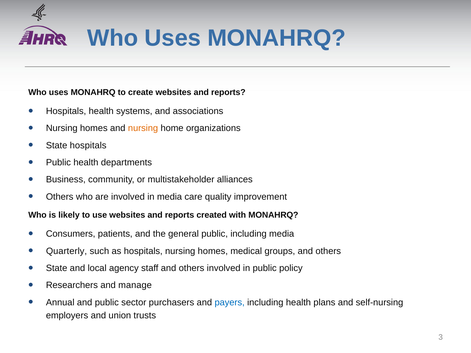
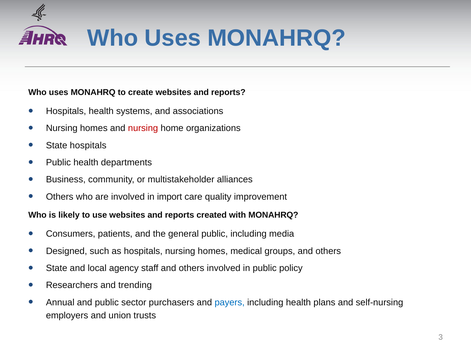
nursing colour: orange -> red (143, 128)
in media: media -> import (170, 197)
Quarterly: Quarterly -> Designed (67, 251)
manage: manage -> trending (135, 285)
